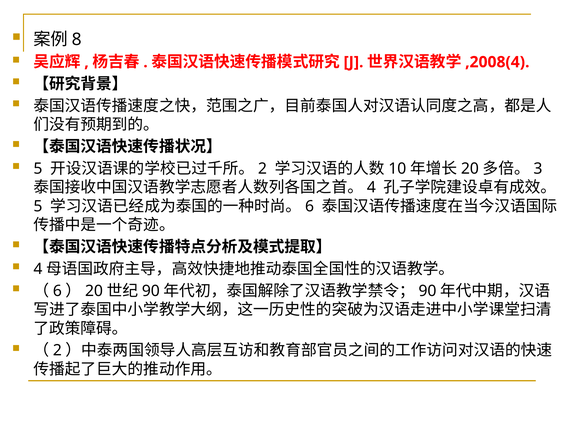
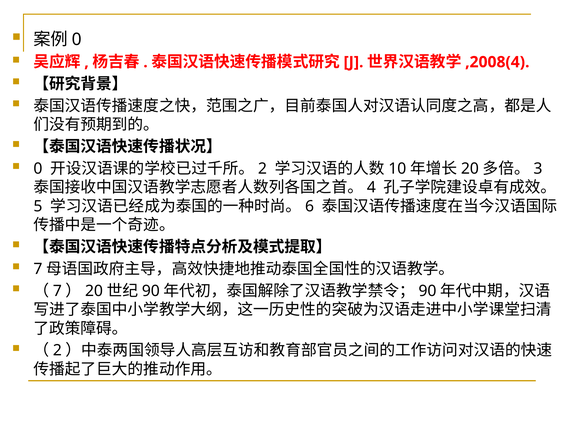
8: 8 -> 0 (77, 39)
5: 5 -> 0 (38, 169)
4: 4 -> 7 (38, 269)
6: 6 -> 7 (57, 291)
